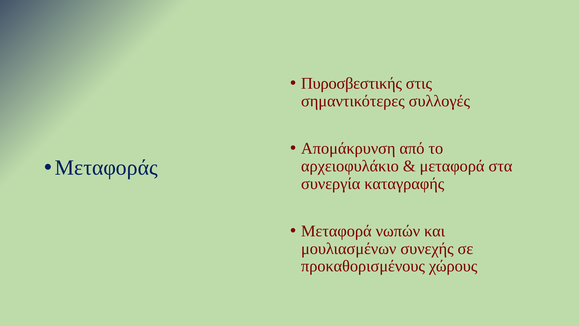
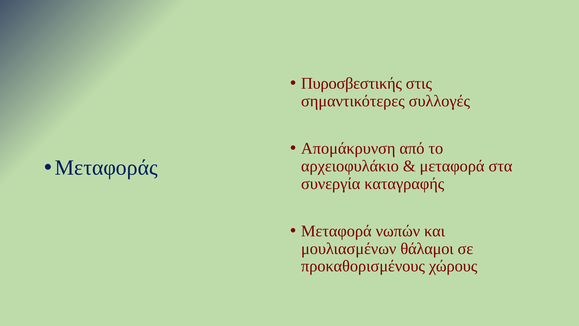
συνεχής: συνεχής -> θάλαμοι (427, 248)
